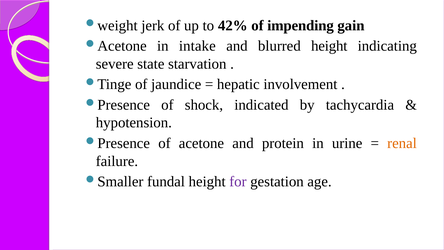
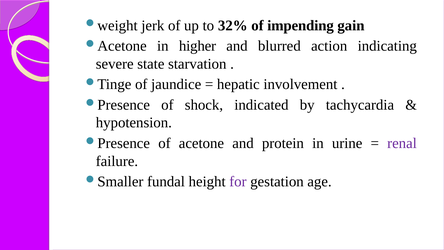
42%: 42% -> 32% (233, 25)
intake: intake -> higher (197, 46)
blurred height: height -> action (329, 46)
renal colour: orange -> purple (402, 143)
